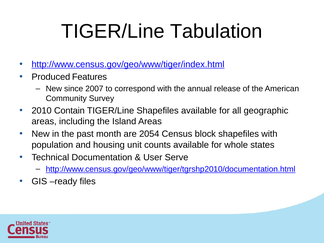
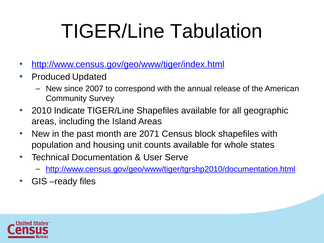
Features: Features -> Updated (89, 77)
Contain: Contain -> Indicate (69, 111)
2054: 2054 -> 2071 (149, 134)
